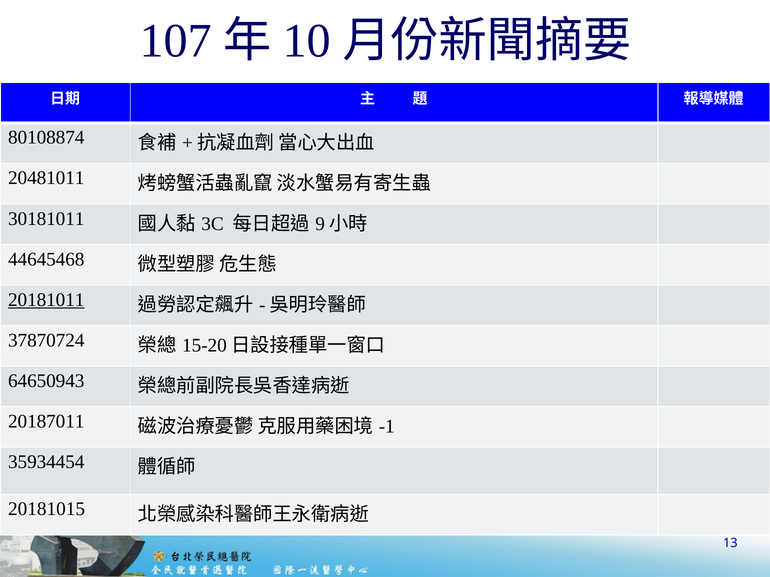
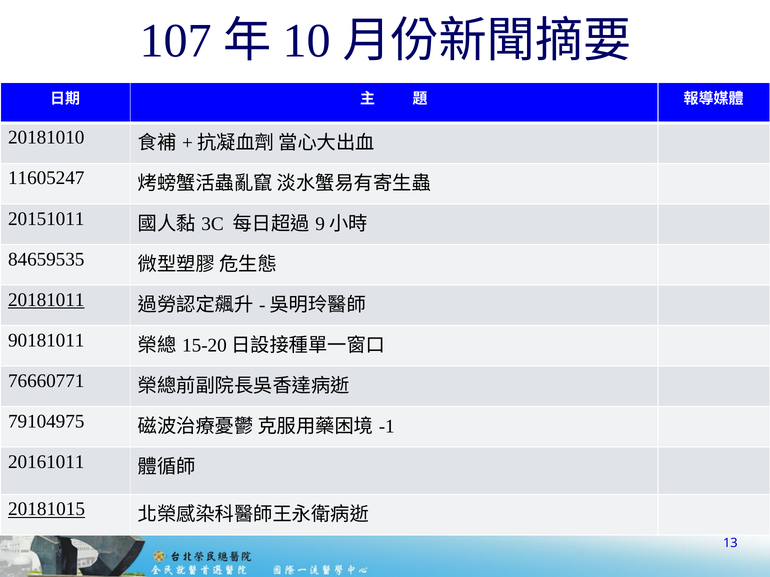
80108874: 80108874 -> 20181010 (46, 138)
20481011: 20481011 -> 11605247 (46, 178)
30181011: 30181011 -> 20151011 (46, 219)
44645468: 44645468 -> 84659535 (46, 259)
37870724: 37870724 -> 90181011 (46, 341)
64650943: 64650943 -> 76660771 (46, 381)
20187011: 20187011 -> 79104975 (46, 422)
35934454: 35934454 -> 20161011 (46, 462)
20181015 underline: none -> present (47, 510)
